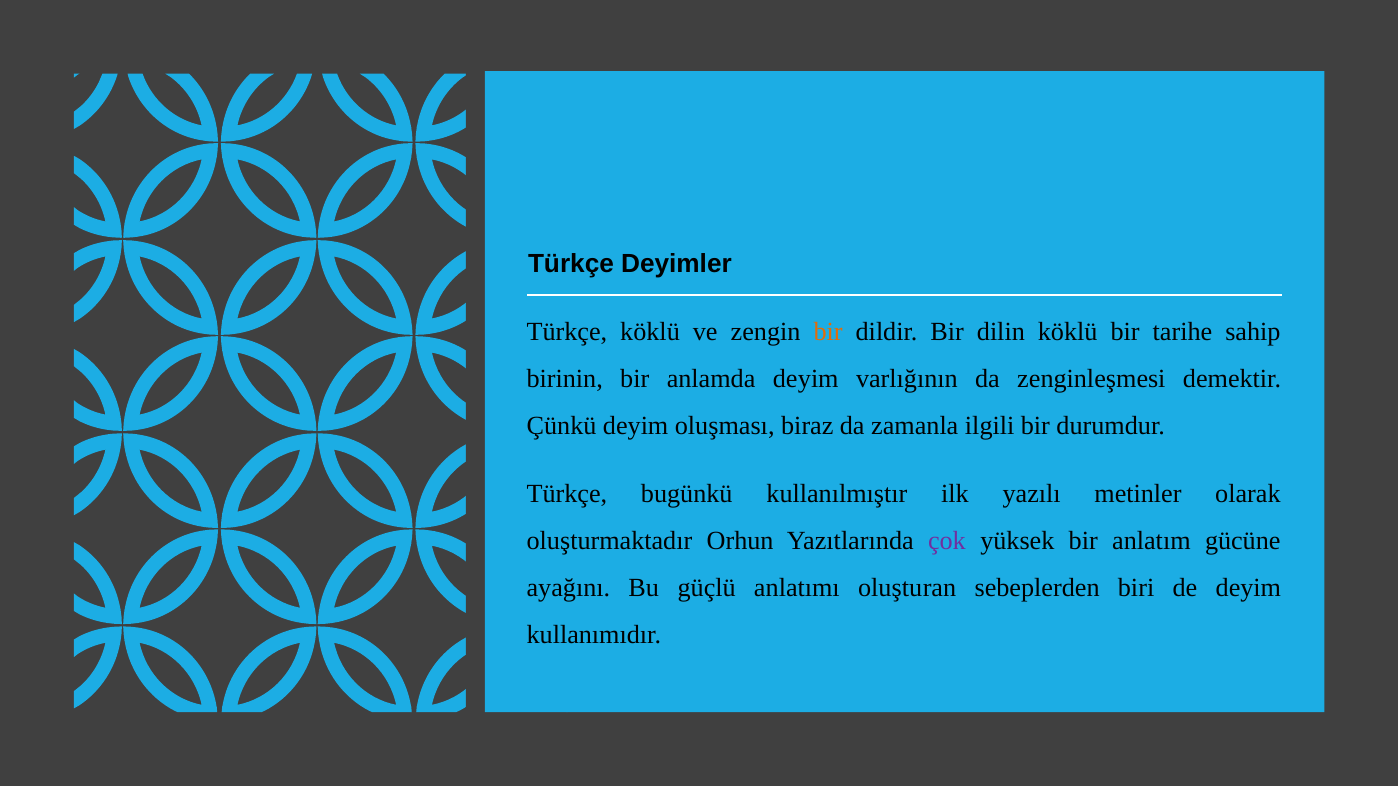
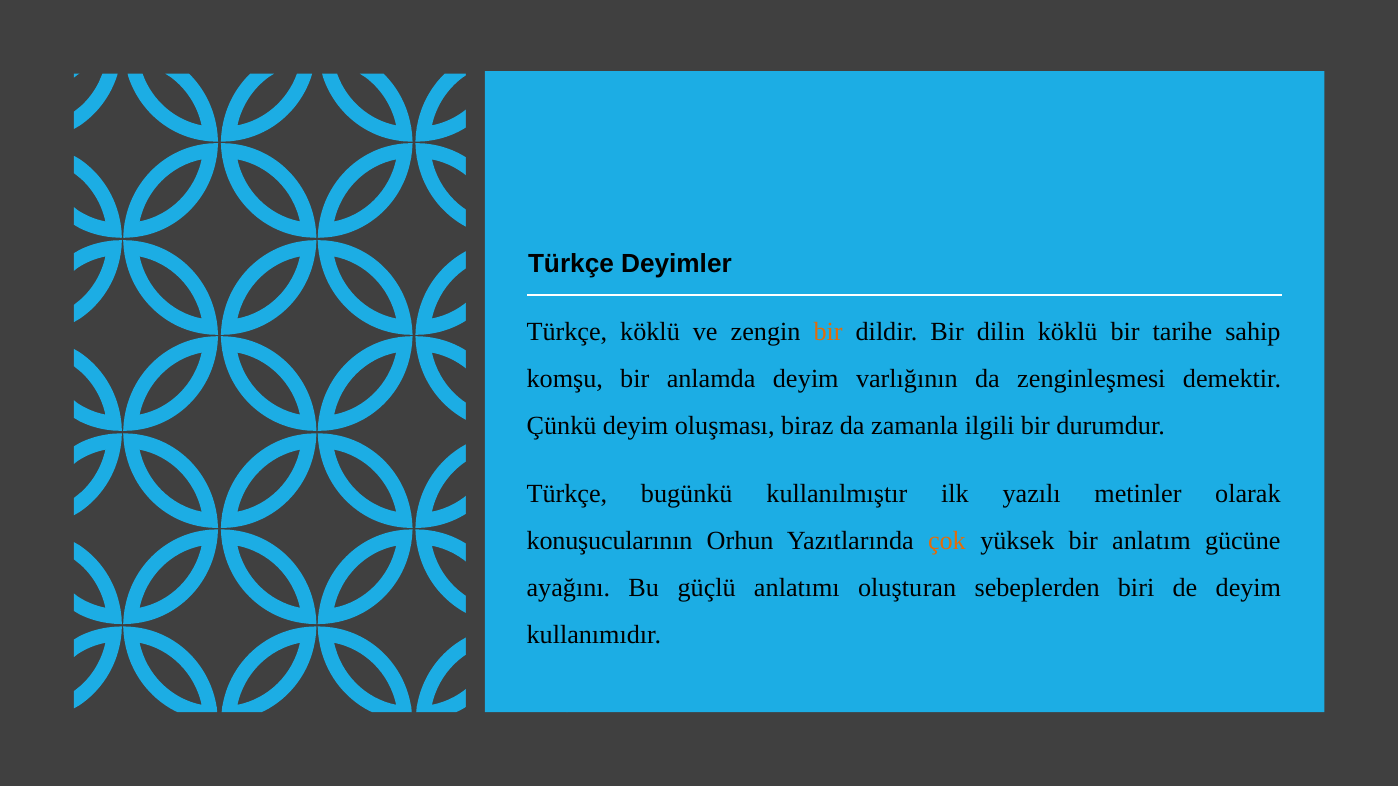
birinin: birinin -> komşu (565, 379)
oluşturmaktadır: oluşturmaktadır -> konuşucularının (610, 541)
çok colour: purple -> orange (947, 541)
